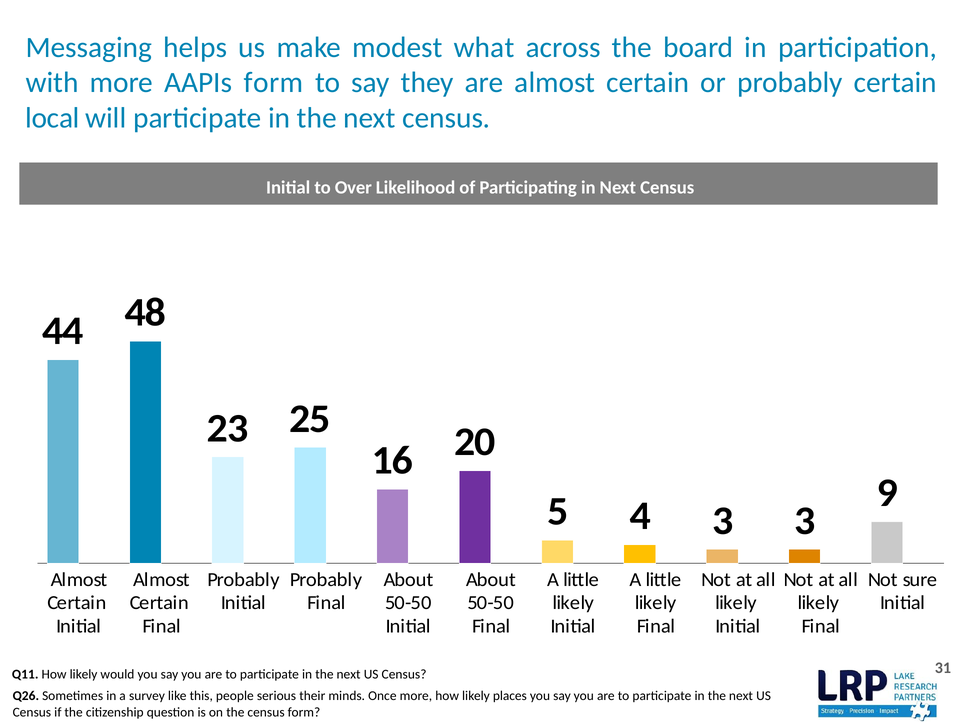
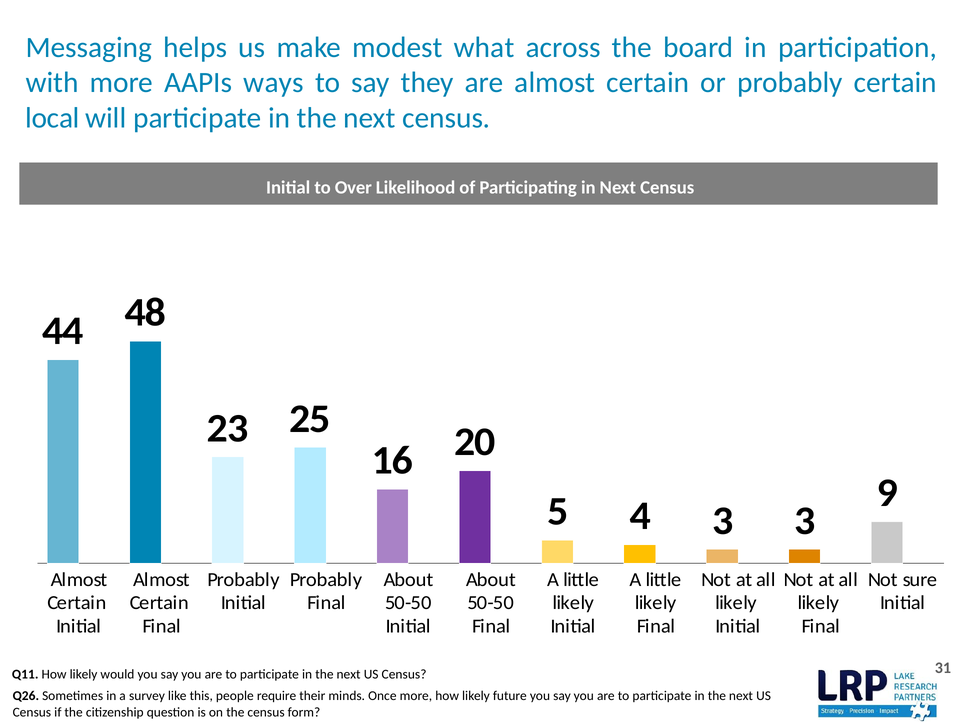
AAPIs form: form -> ways (274, 83)
serious: serious -> require (277, 696)
places: places -> future (510, 696)
